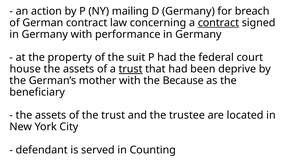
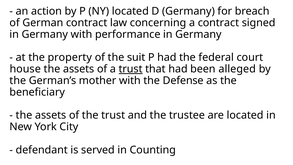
NY mailing: mailing -> located (130, 11)
contract underline: present -> none (218, 23)
deprive: deprive -> alleged (237, 69)
Because: Because -> Defense (183, 80)
